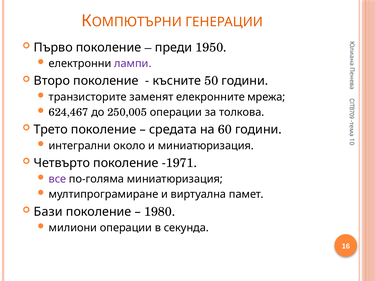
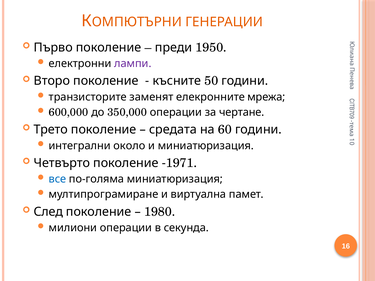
624,467: 624,467 -> 600,000 (68, 112)
250,005: 250,005 -> 350,000 (127, 112)
толкова: толкова -> чертане (242, 112)
все colour: purple -> blue (57, 179)
Бази: Бази -> След (48, 212)
